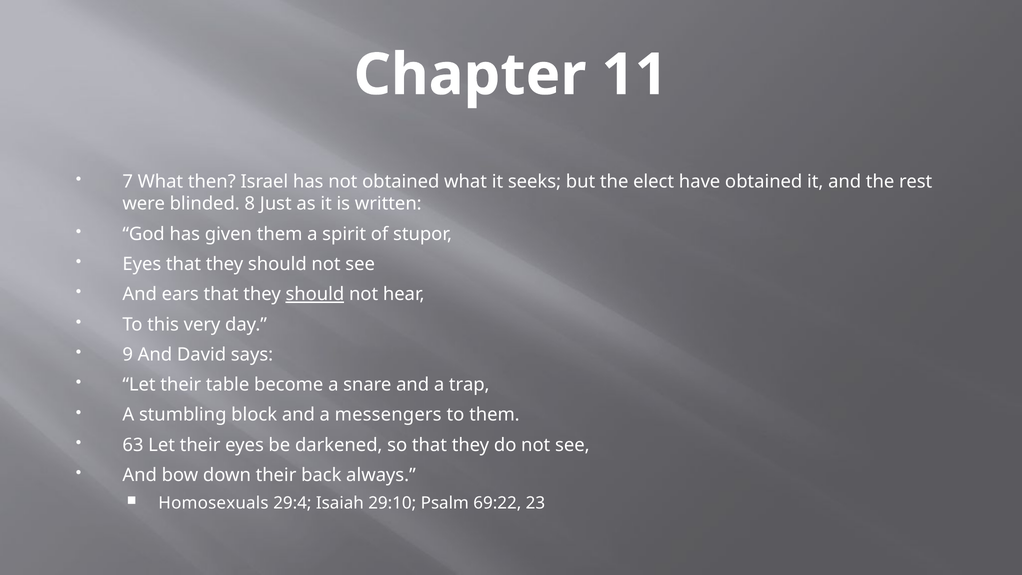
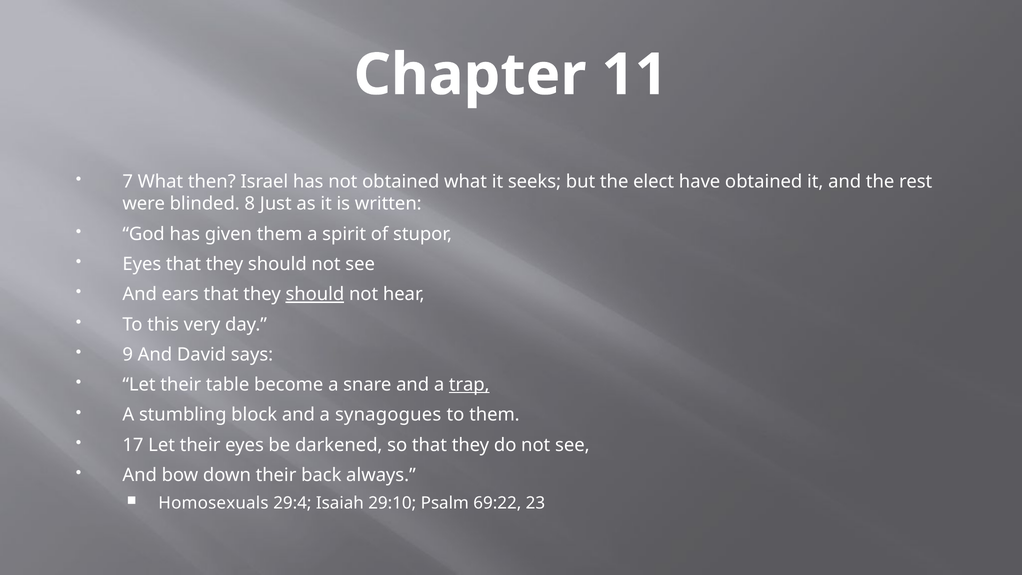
trap underline: none -> present (469, 385)
messengers: messengers -> synagogues (388, 415)
63: 63 -> 17 (133, 445)
